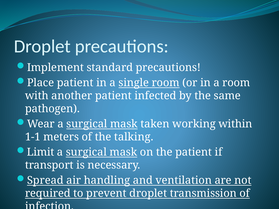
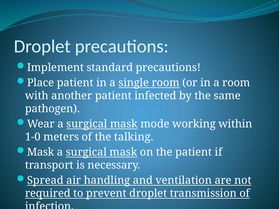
taken: taken -> mode (155, 124)
1-1: 1-1 -> 1-0 (33, 137)
Limit: Limit -> Mask (41, 152)
